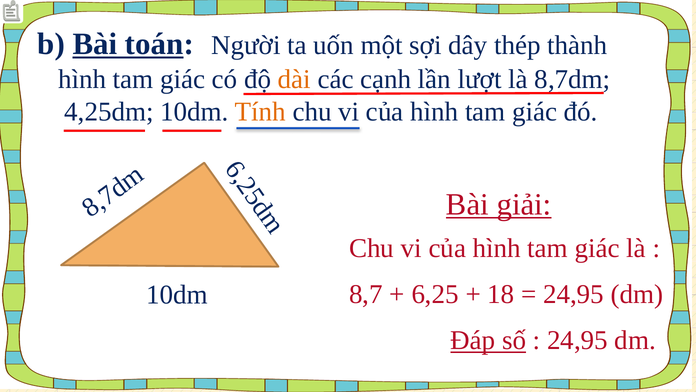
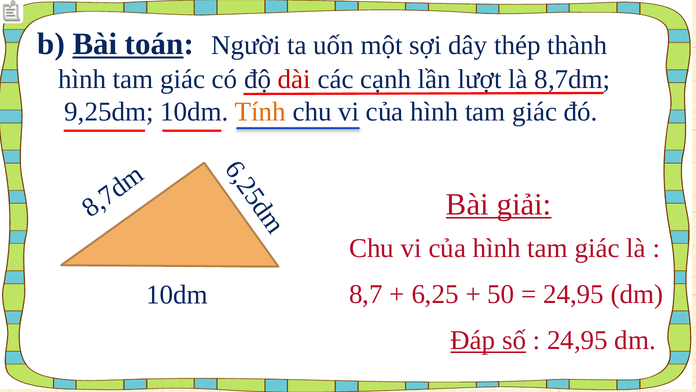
dài colour: orange -> red (294, 79)
4,25dm: 4,25dm -> 9,25dm (109, 112)
18: 18 -> 50 (501, 294)
